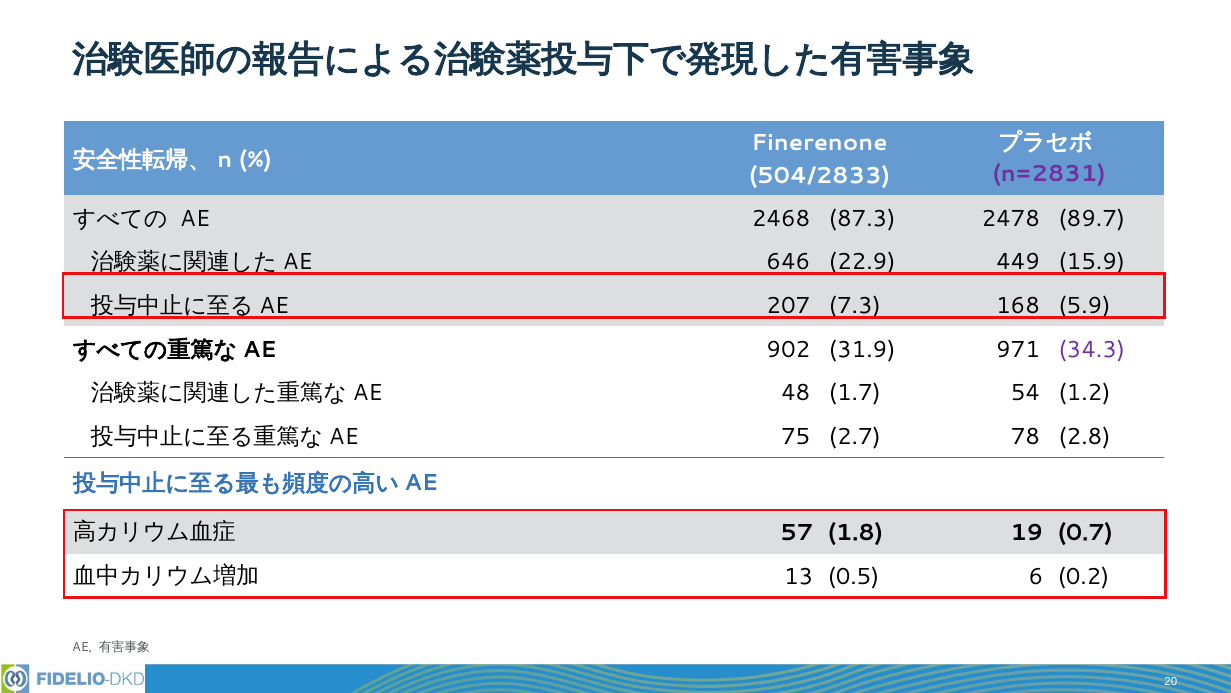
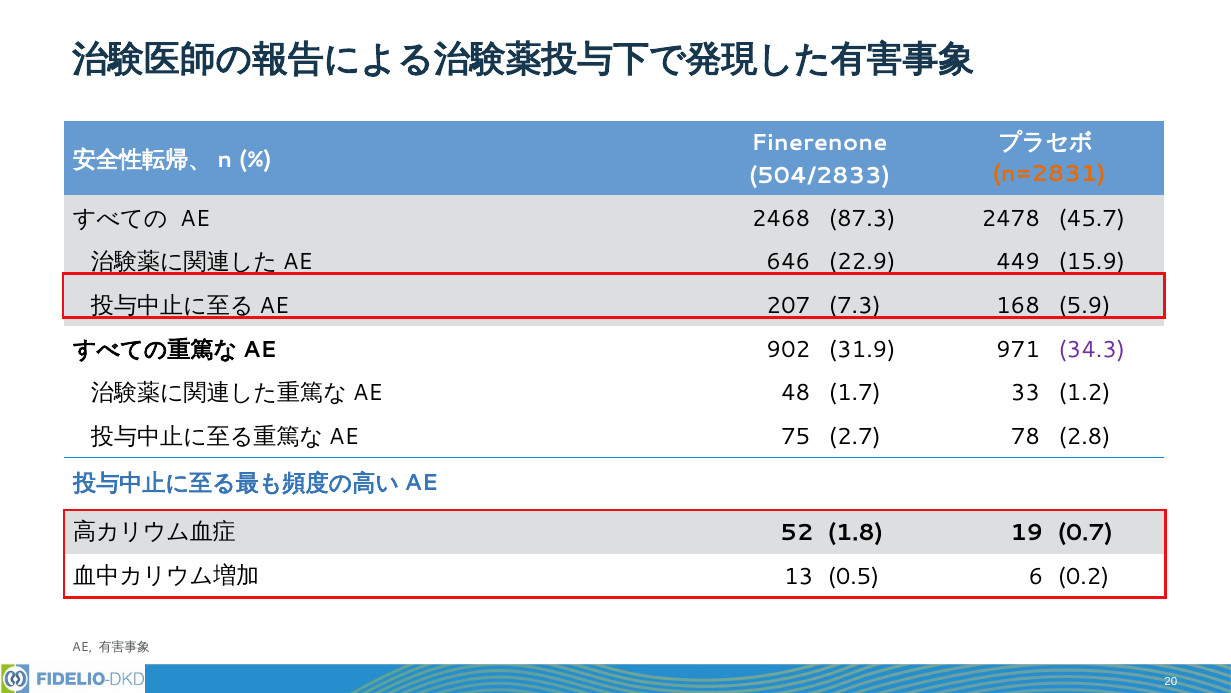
n=2831 colour: purple -> orange (1049, 174)
89.7: 89.7 -> 45.7 (1092, 218)
54: 54 -> 33 (1025, 393)
57: 57 -> 52 (797, 533)
